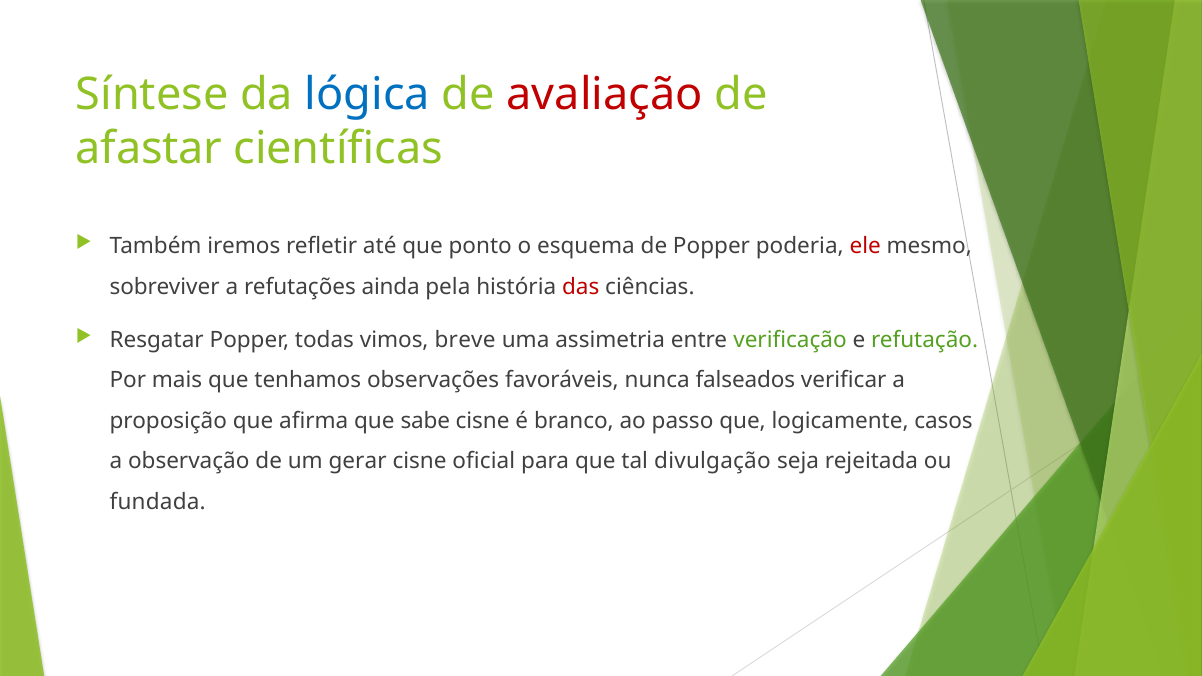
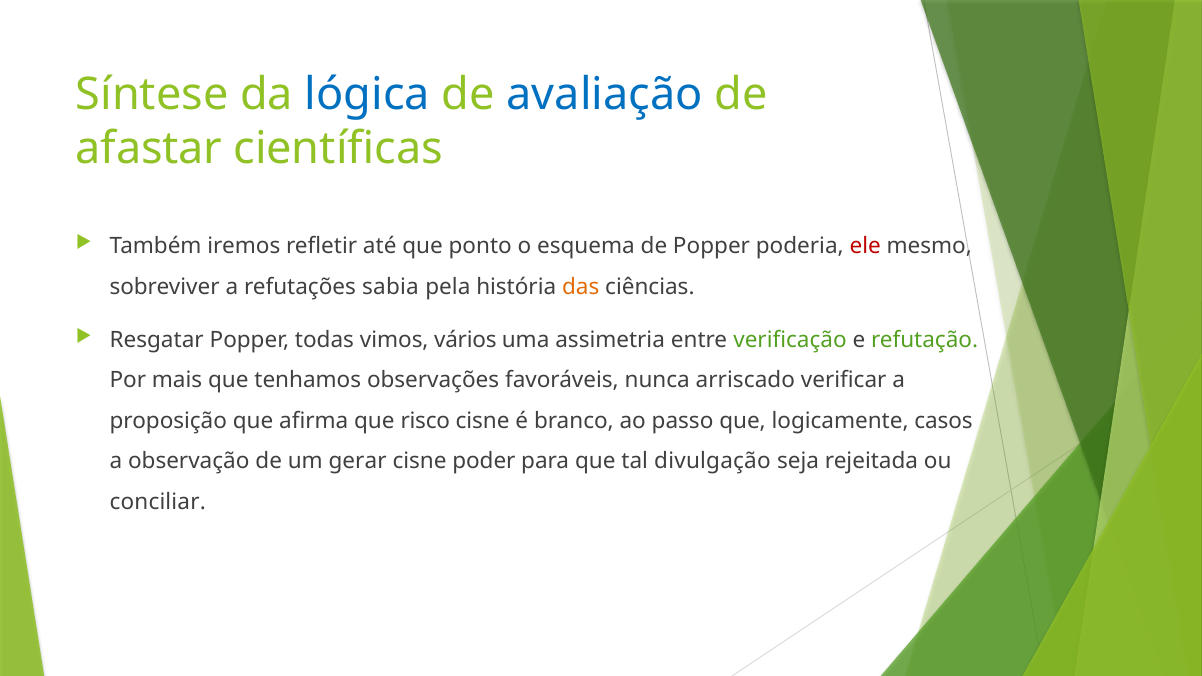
avaliação colour: red -> blue (605, 95)
ainda: ainda -> sabia (391, 287)
das colour: red -> orange (581, 287)
breve: breve -> vários (465, 340)
falseados: falseados -> arriscado (745, 380)
sabe: sabe -> risco (425, 421)
oficial: oficial -> poder (484, 462)
fundada: fundada -> conciliar (158, 502)
